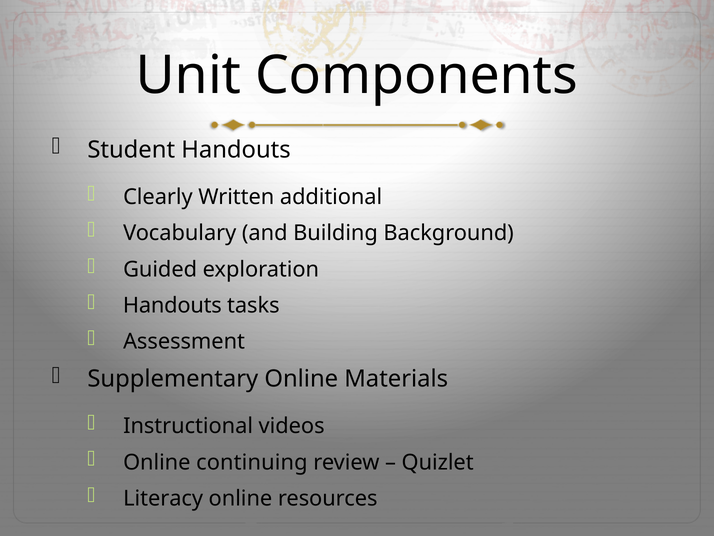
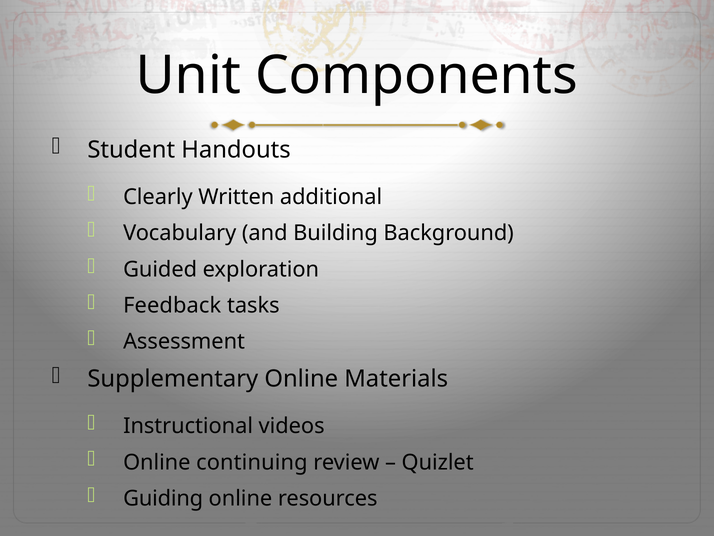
Handouts: Handouts -> Feedback (172, 305)
Literacy: Literacy -> Guiding (163, 498)
